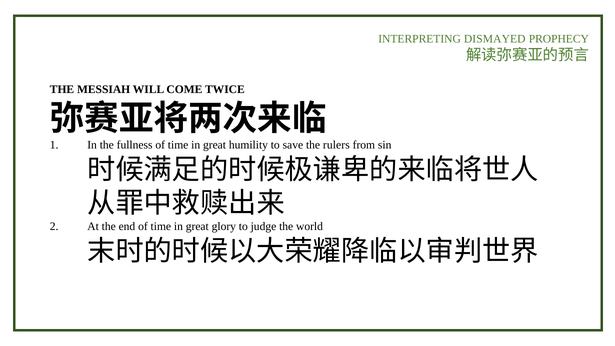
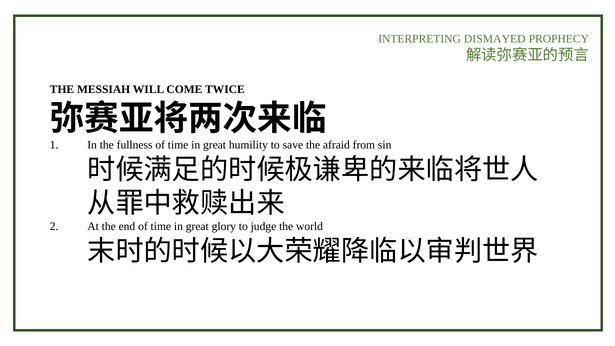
rulers: rulers -> afraid (336, 145)
